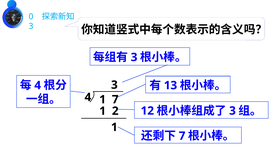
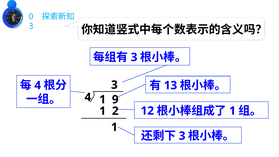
1 7: 7 -> 9 (115, 99)
3: 3 -> 1 (232, 111)
7: 7 -> 3 (182, 136)
